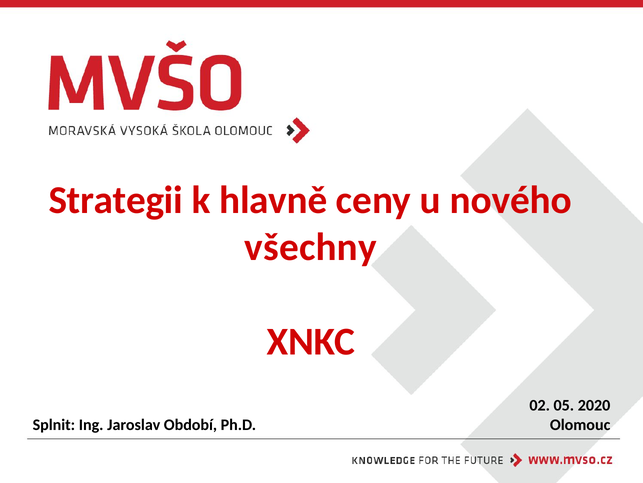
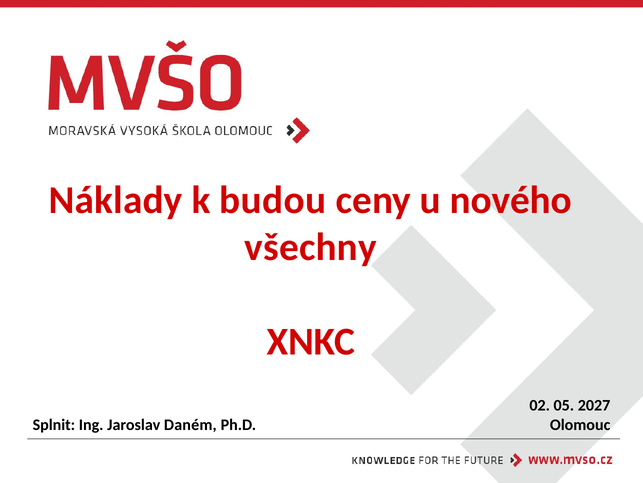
Strategii: Strategii -> Náklady (116, 200)
hlavně: hlavně -> budou (273, 200)
2020: 2020 -> 2027 (594, 405)
Období: Období -> Daném (190, 425)
